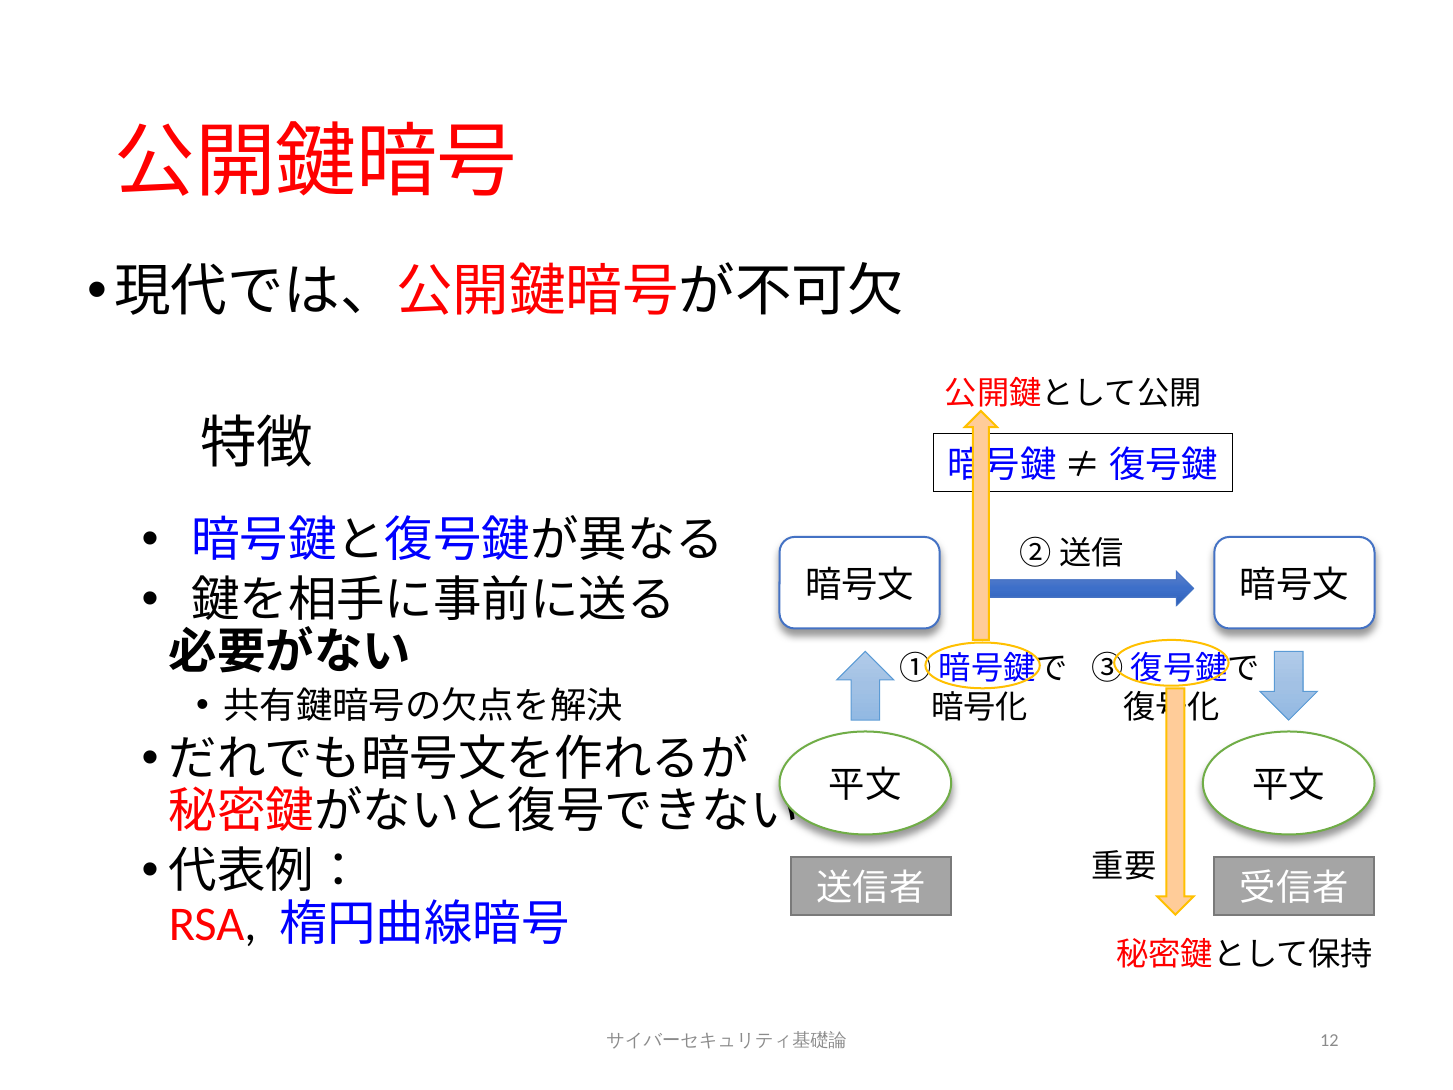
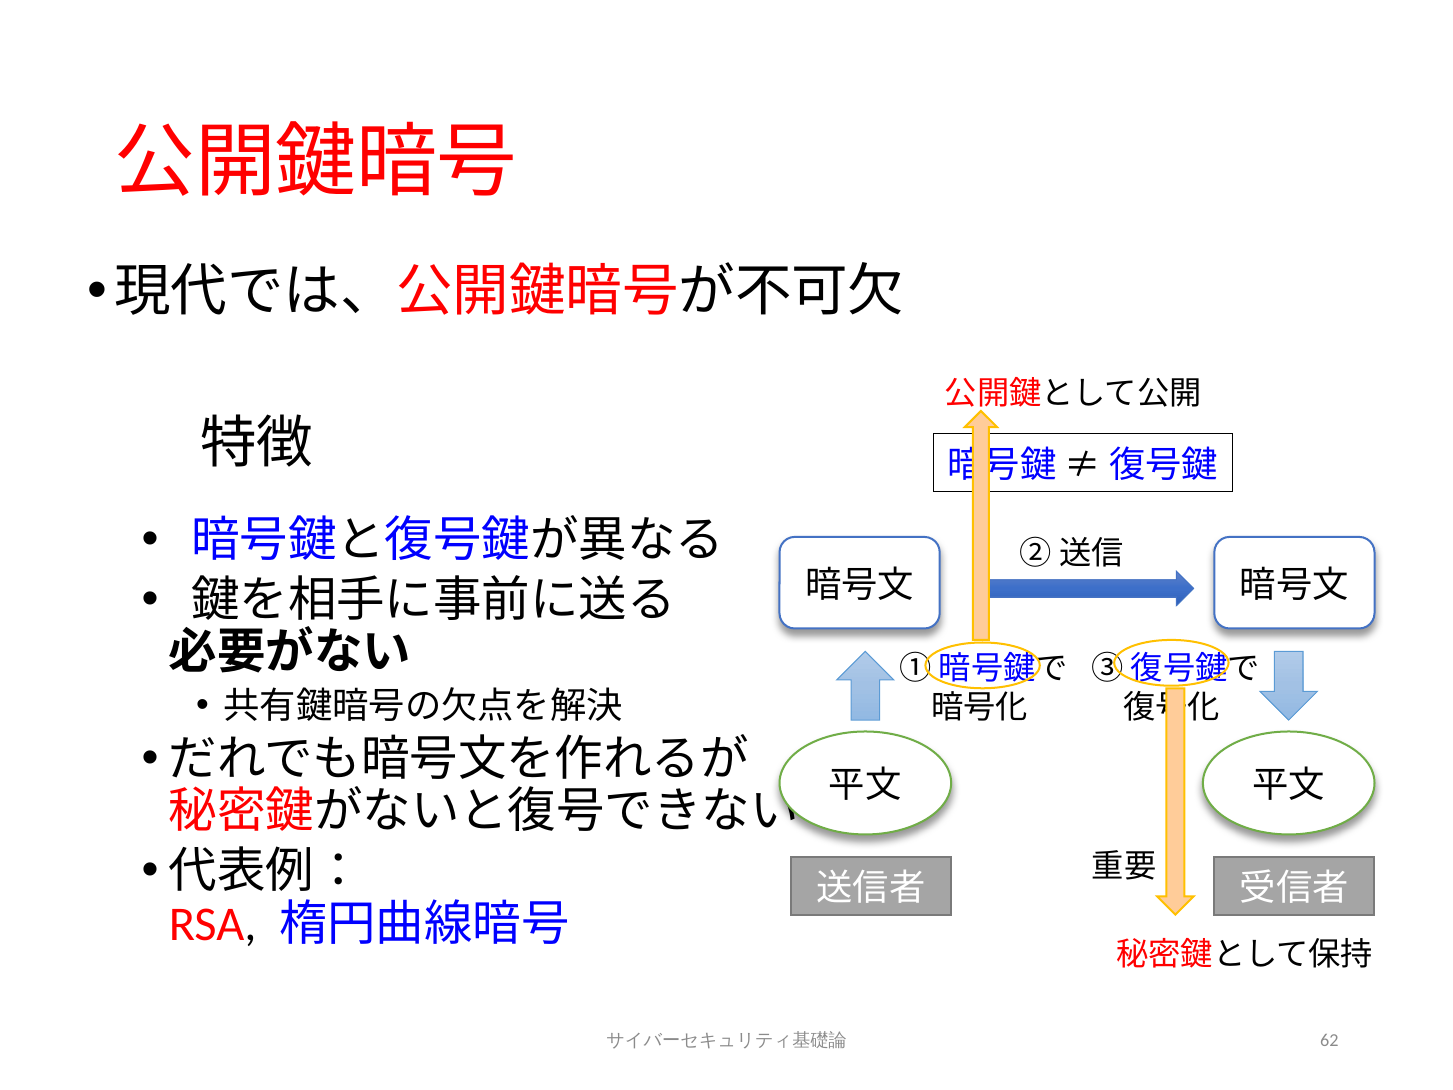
12: 12 -> 62 (1329, 1040)
